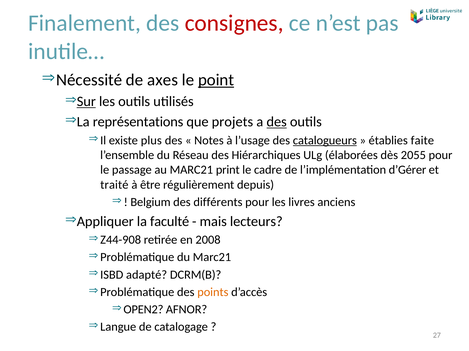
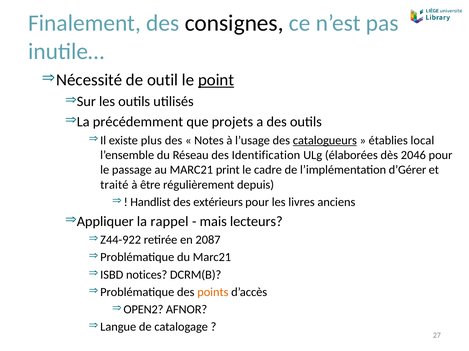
consignes colour: red -> black (234, 23)
axes: axes -> outil (163, 80)
Sur underline: present -> none (86, 102)
représentations: représentations -> précédemment (138, 122)
des underline: present -> none (277, 122)
faite: faite -> local (422, 141)
Hiérarchiques: Hiérarchiques -> Identification (266, 155)
2055: 2055 -> 2046 (413, 155)
Belgium: Belgium -> Handlist (151, 203)
différents: différents -> extérieurs (218, 203)
faculté: faculté -> rappel (169, 222)
Z44-908: Z44-908 -> Z44-922 (121, 240)
2008: 2008 -> 2087 (208, 240)
adapté: adapté -> notices (147, 275)
